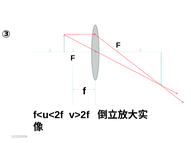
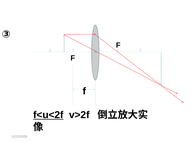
f<u<2f underline: none -> present (48, 115)
